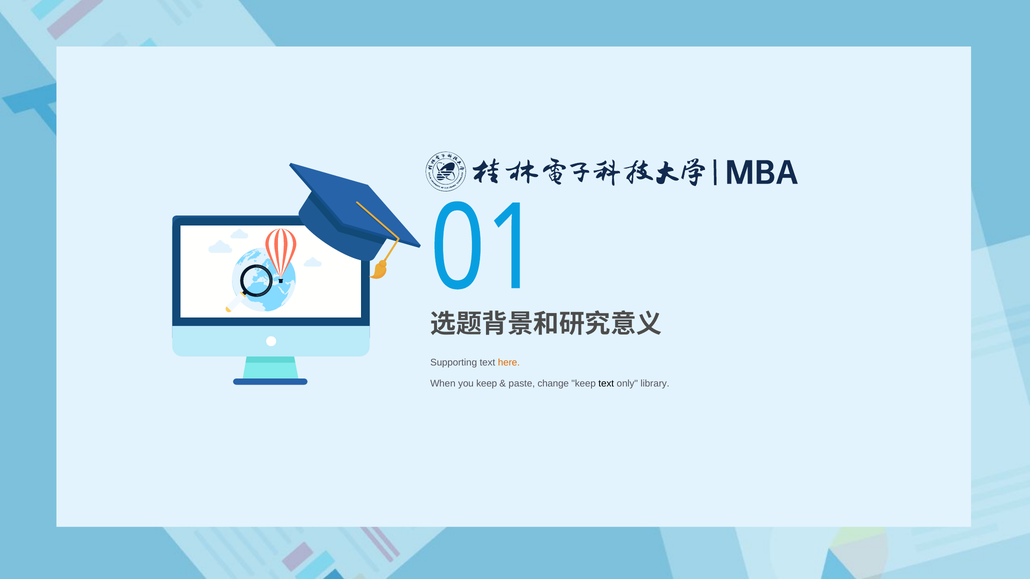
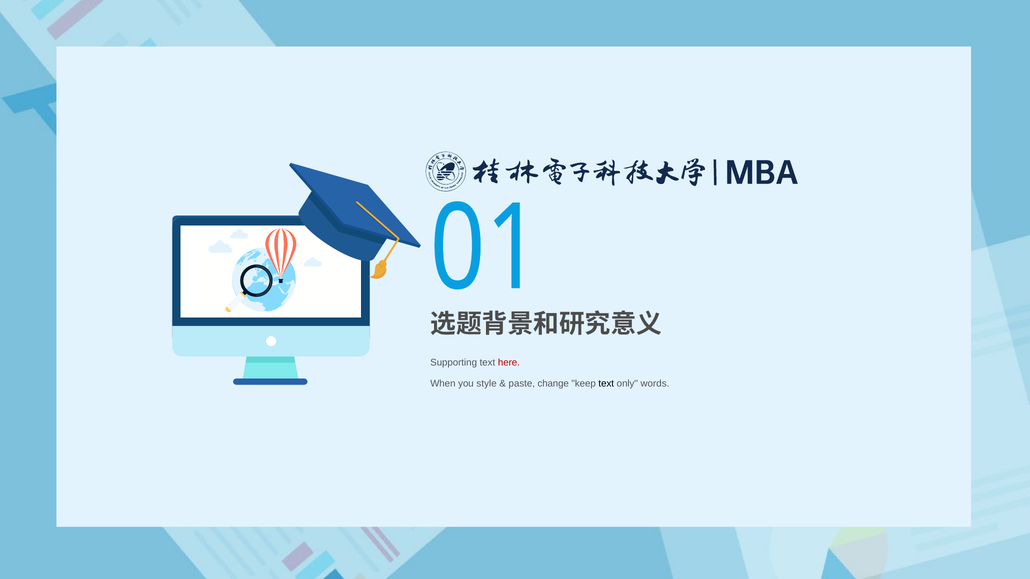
here colour: orange -> red (509, 363)
you keep: keep -> style (487, 384)
library: library -> words (655, 384)
